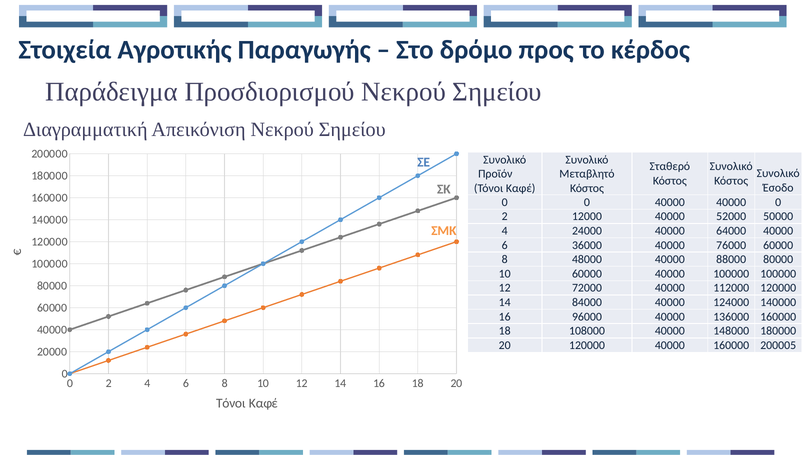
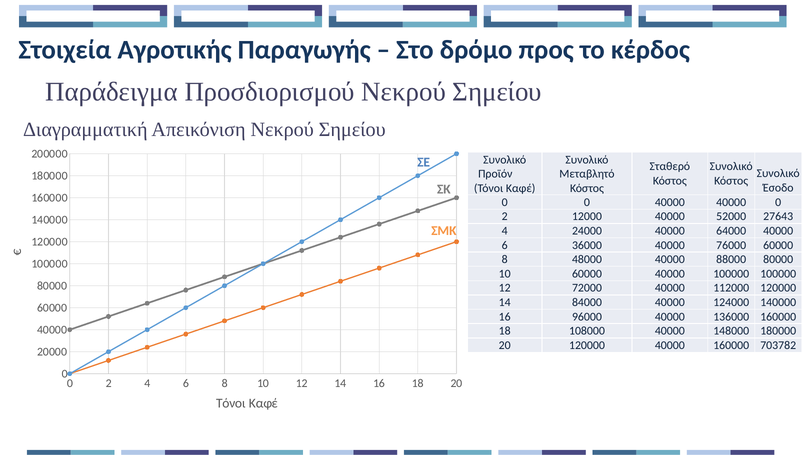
50000: 50000 -> 27643 (778, 216)
200005: 200005 -> 703782 (778, 345)
